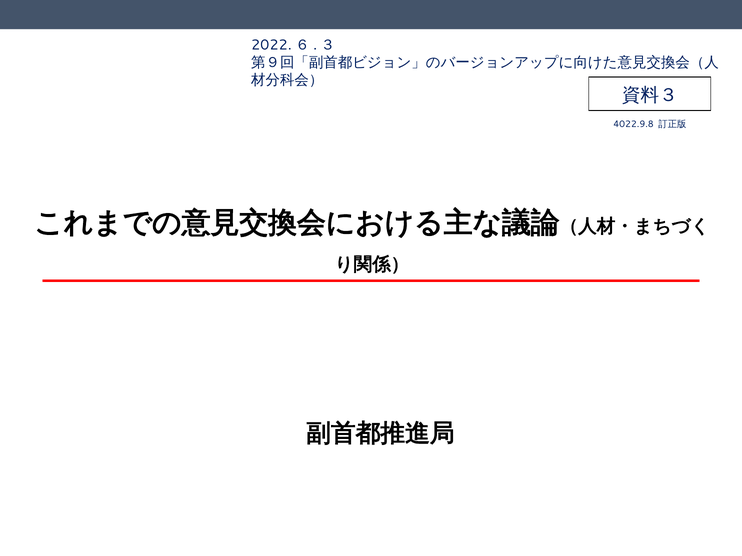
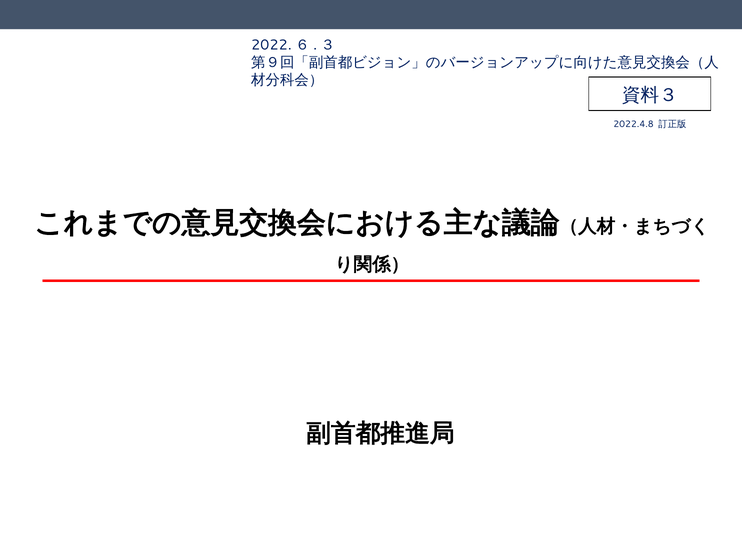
4022.9.8: 4022.9.8 -> 2022.4.8 (634, 124)
